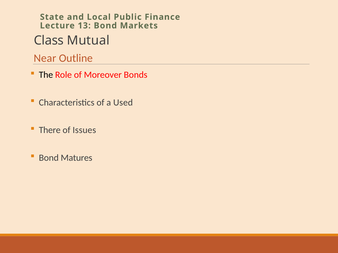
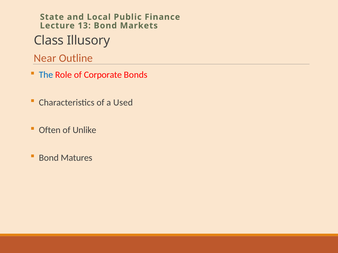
Mutual: Mutual -> Illusory (88, 41)
The colour: black -> blue (46, 75)
Moreover: Moreover -> Corporate (103, 75)
There: There -> Often (50, 130)
Issues: Issues -> Unlike (84, 130)
